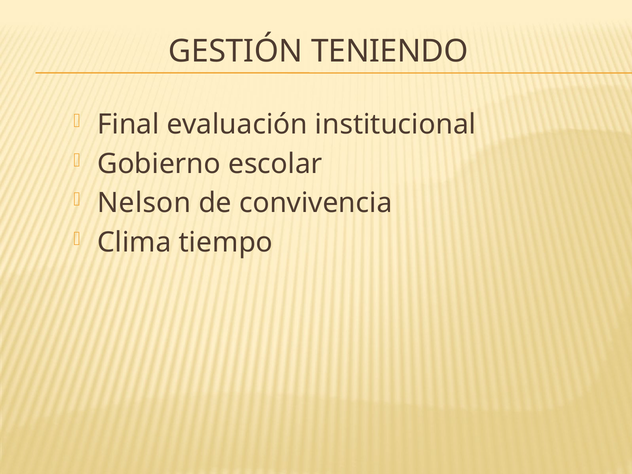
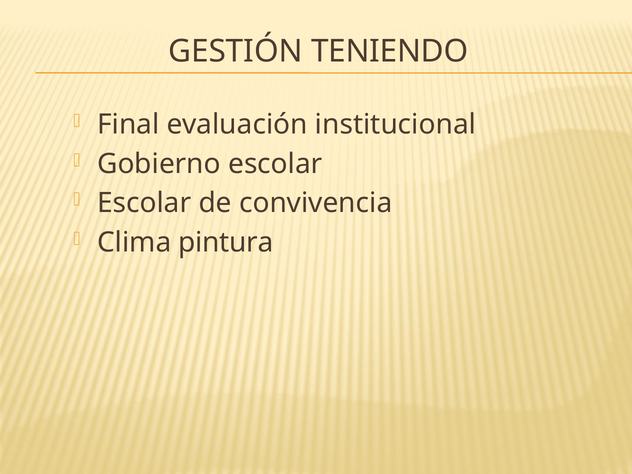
Nelson: Nelson -> Escolar (144, 203)
tiempo: tiempo -> pintura (226, 243)
